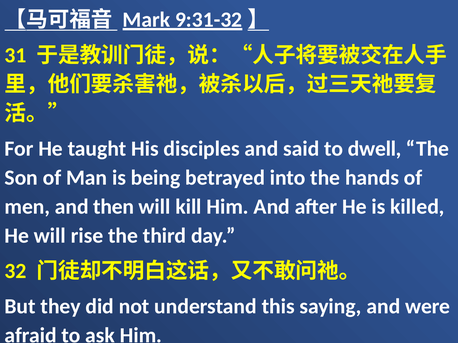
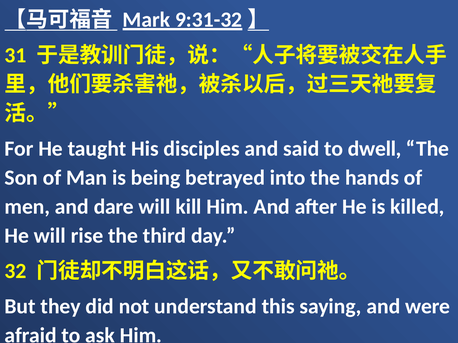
then: then -> dare (114, 207)
